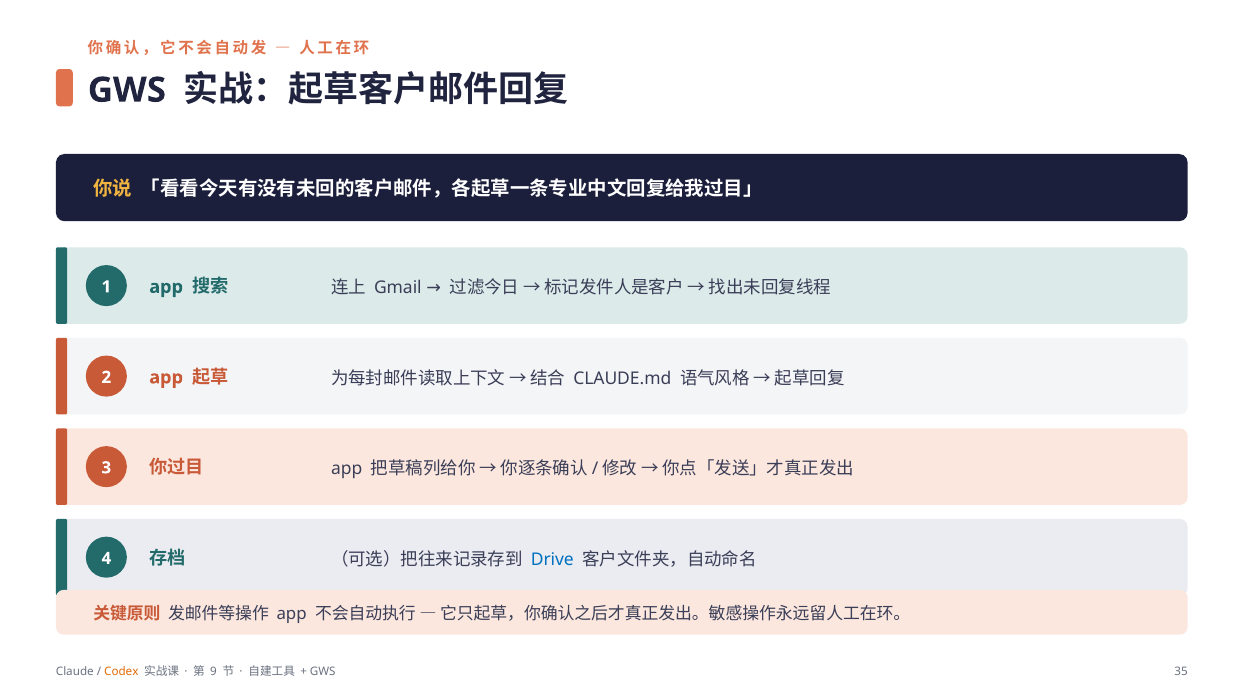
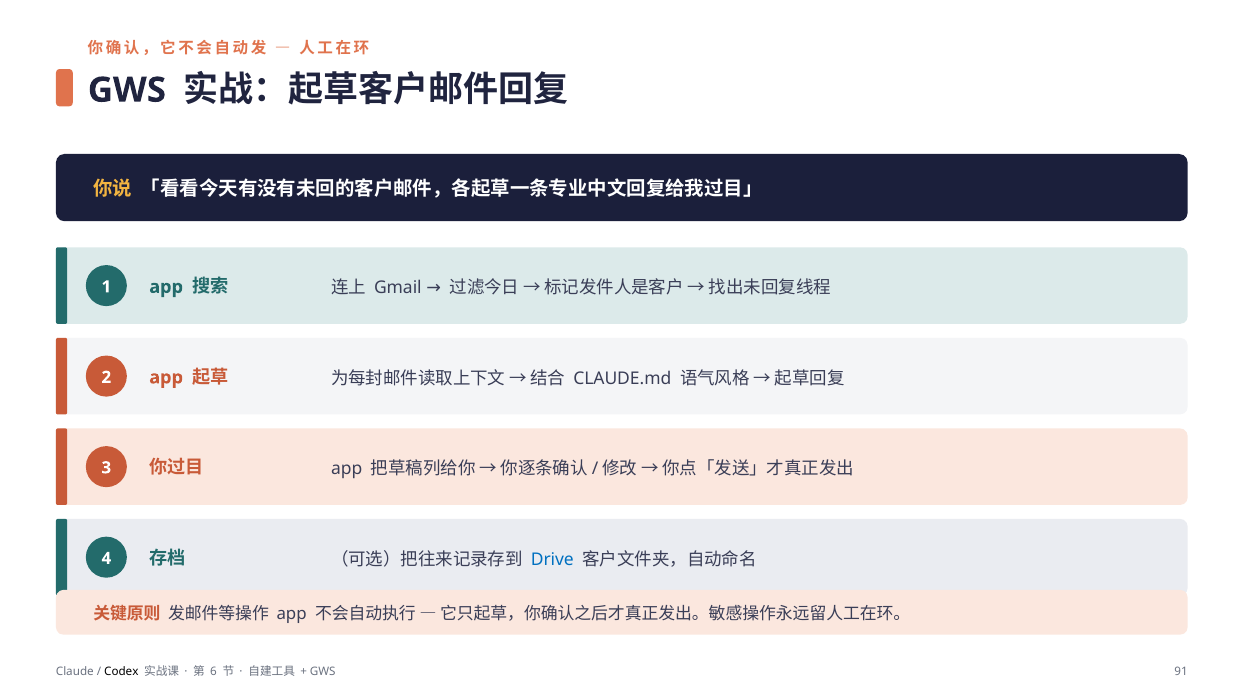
Codex colour: orange -> black (121, 672)
9: 9 -> 6 (213, 672)
35: 35 -> 91 (1181, 672)
